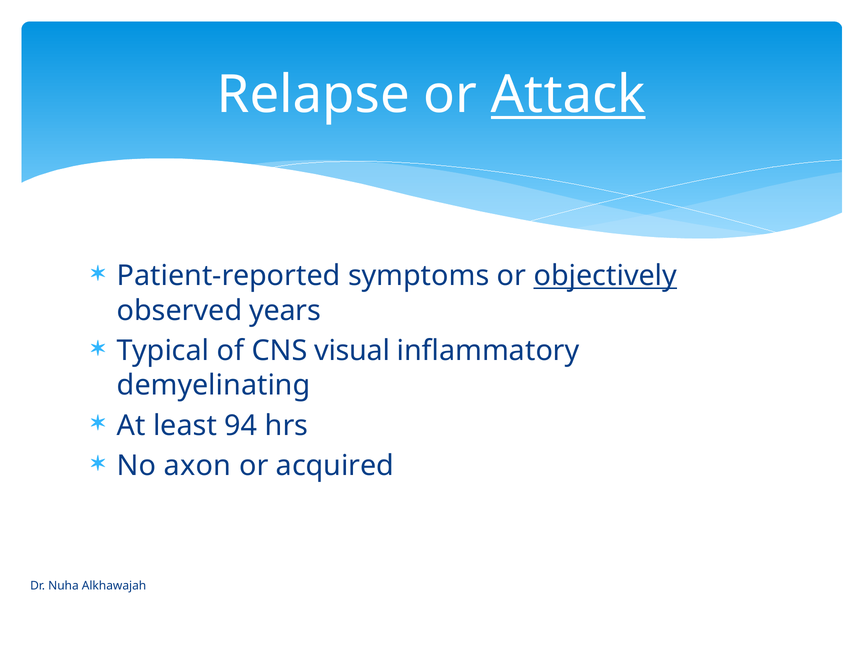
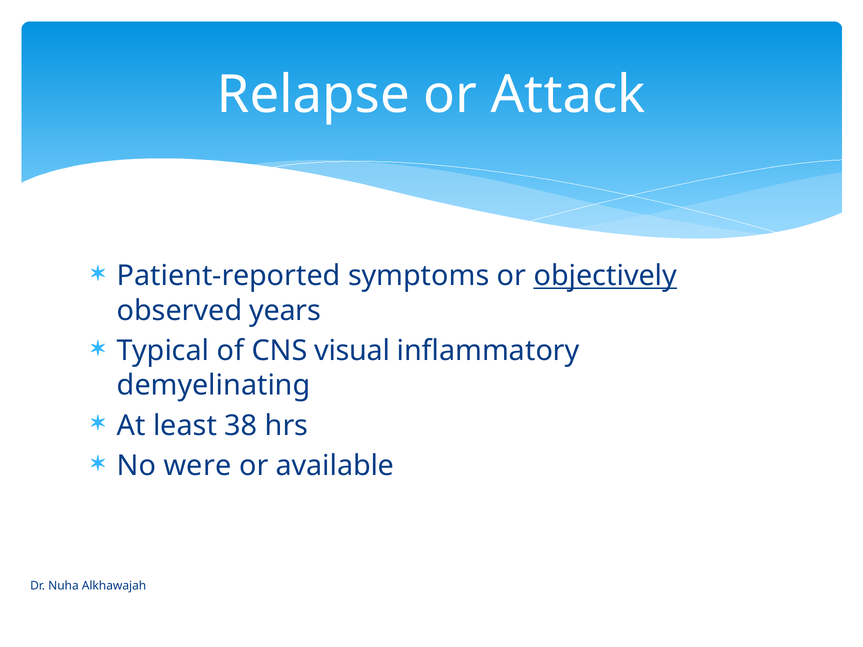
Attack underline: present -> none (568, 95)
94: 94 -> 38 (241, 426)
axon: axon -> were (198, 466)
acquired: acquired -> available (335, 466)
